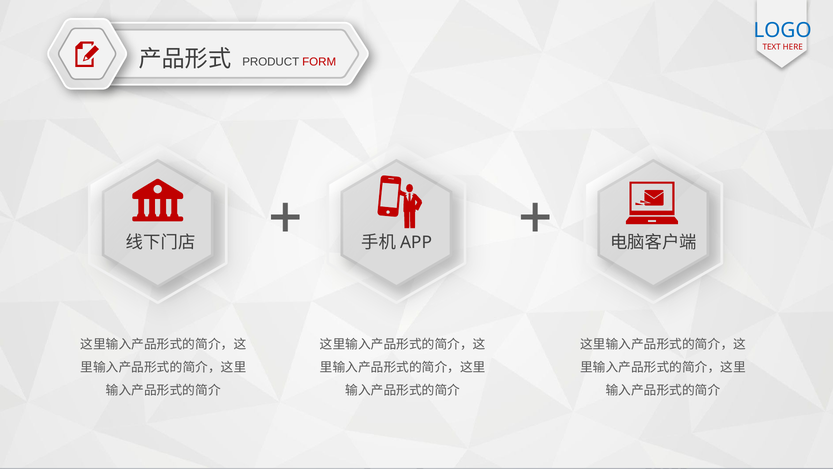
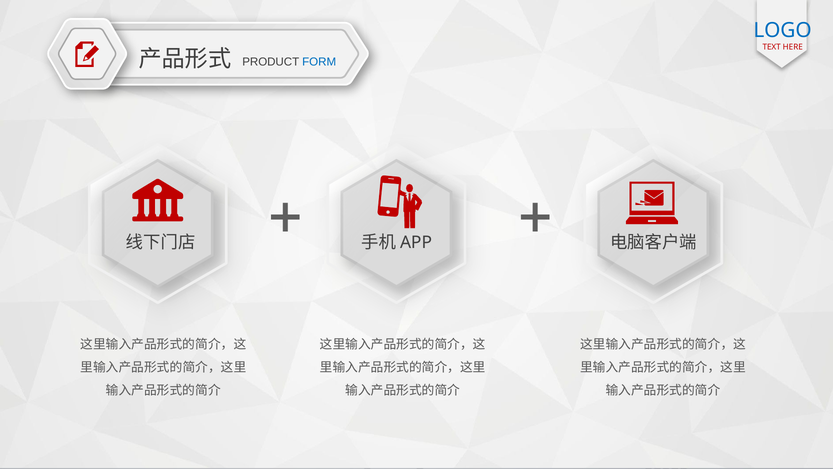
FORM colour: red -> blue (319, 62)
